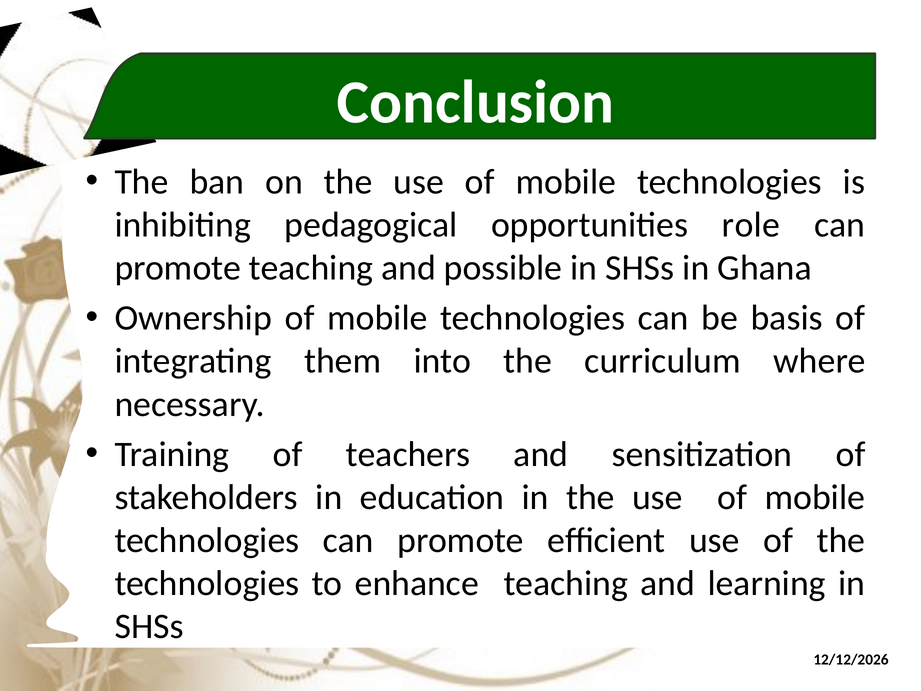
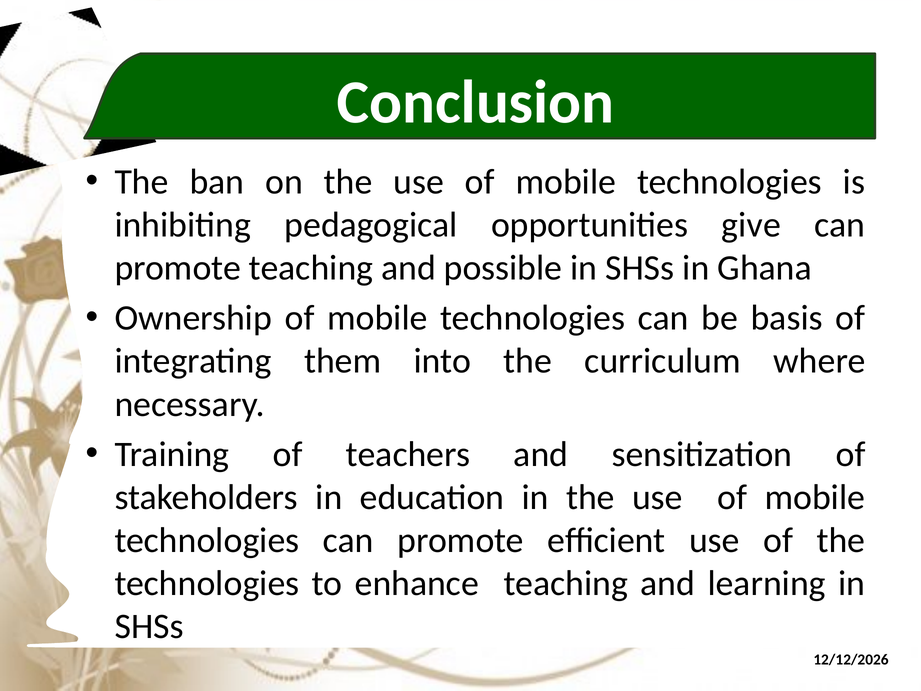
role: role -> give (751, 225)
